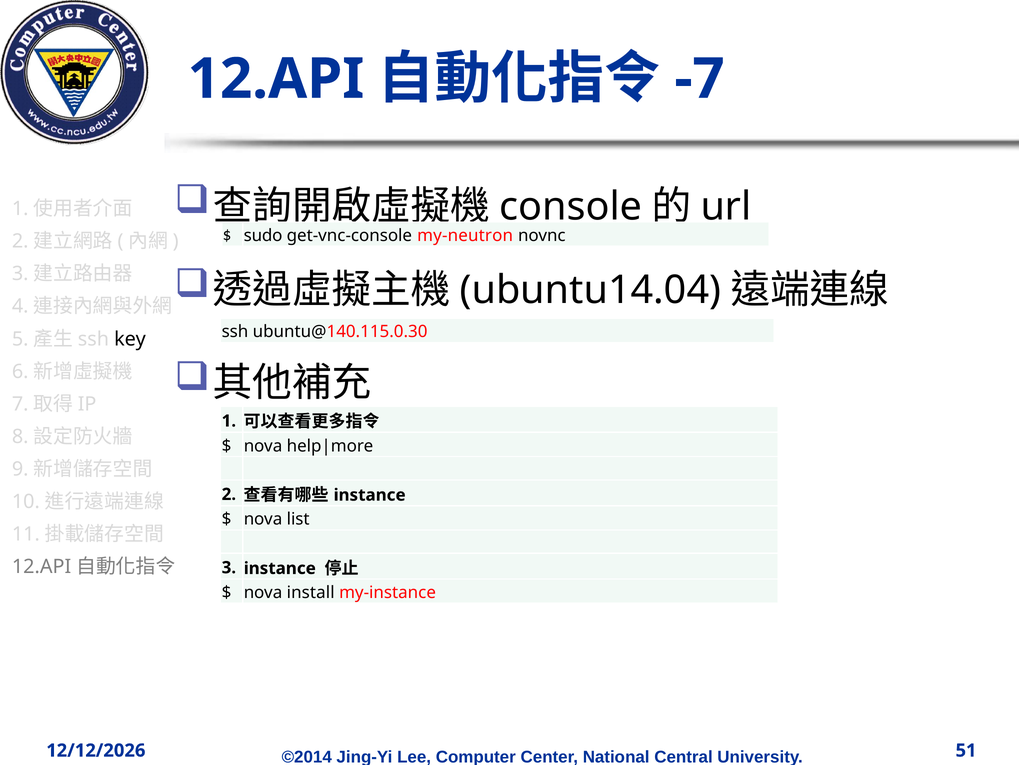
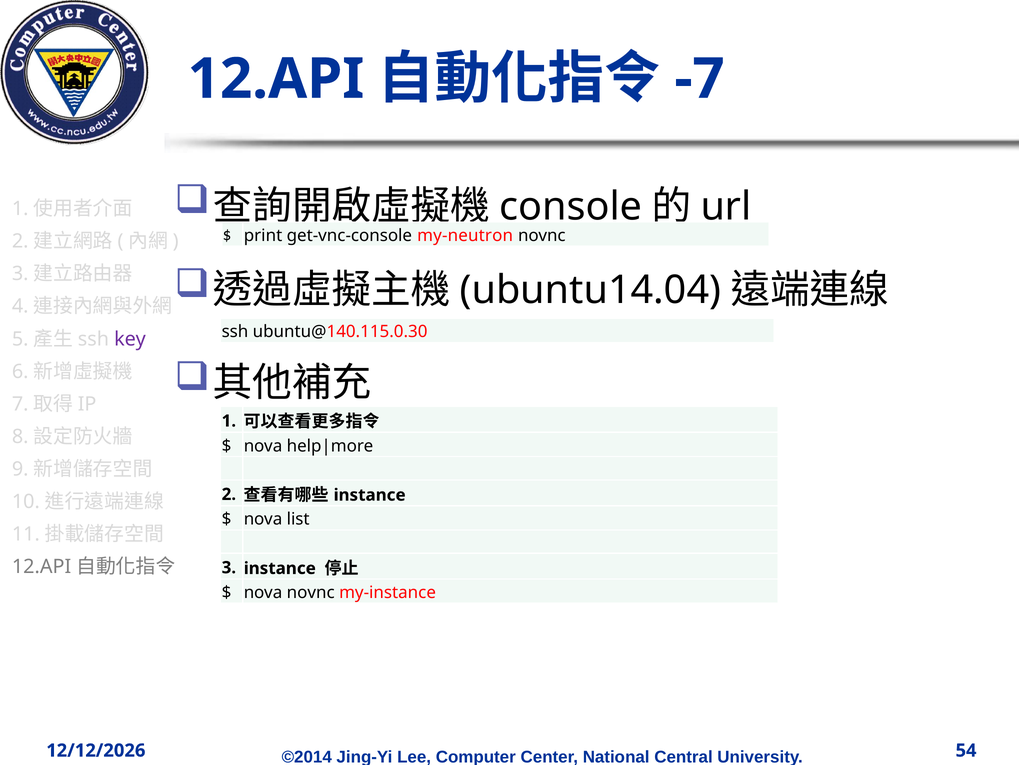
sudo: sudo -> print (263, 235)
key colour: black -> purple (130, 339)
nova install: install -> novnc (311, 592)
51: 51 -> 54 (966, 750)
